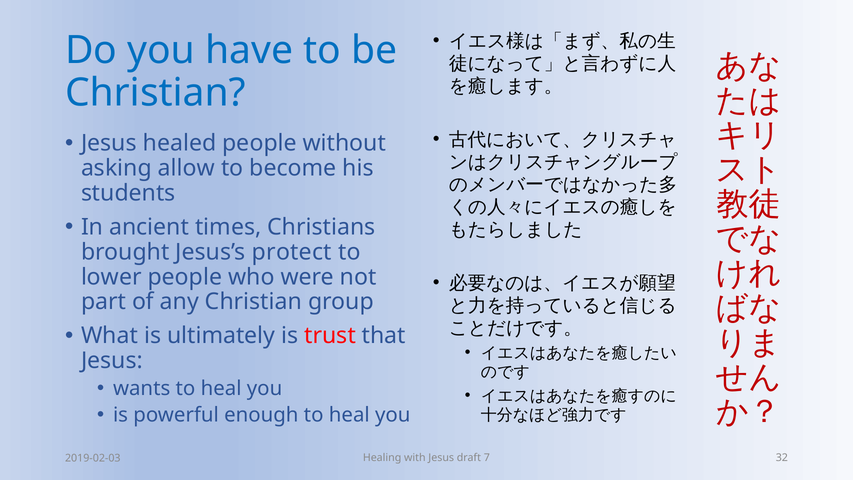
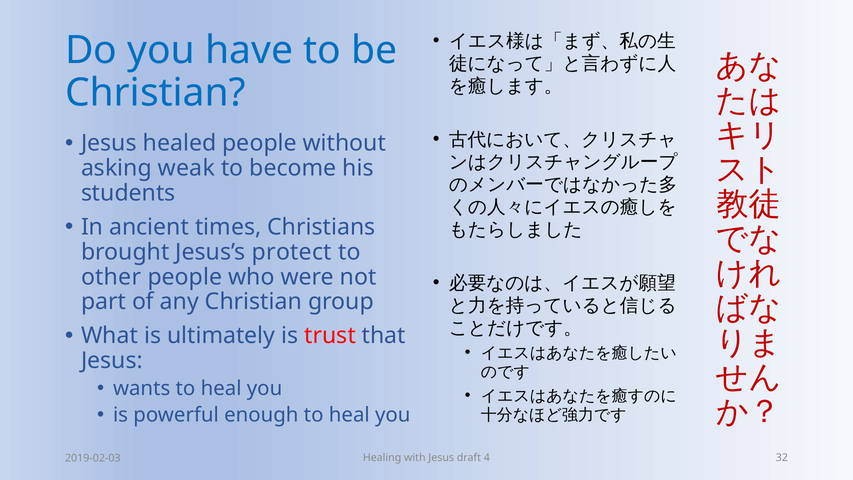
allow: allow -> weak (186, 168)
lower: lower -> other (111, 277)
7: 7 -> 4 (487, 457)
